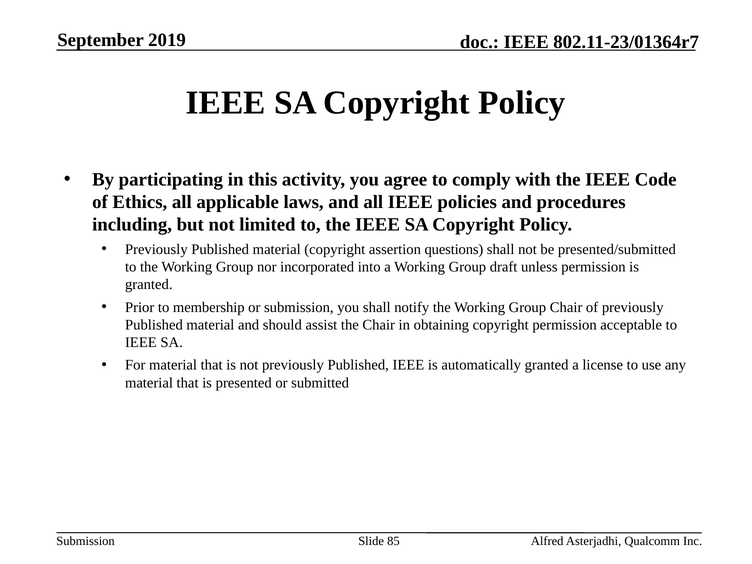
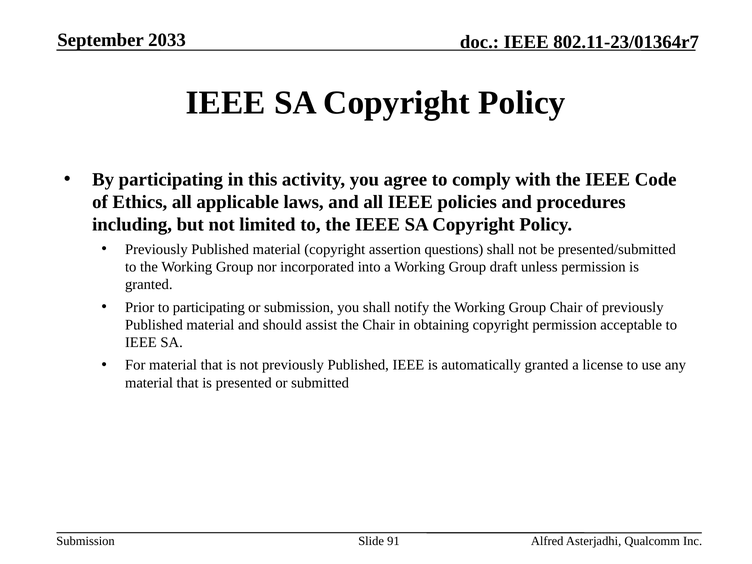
2019: 2019 -> 2033 (167, 40)
to membership: membership -> participating (209, 307)
85: 85 -> 91 (393, 541)
